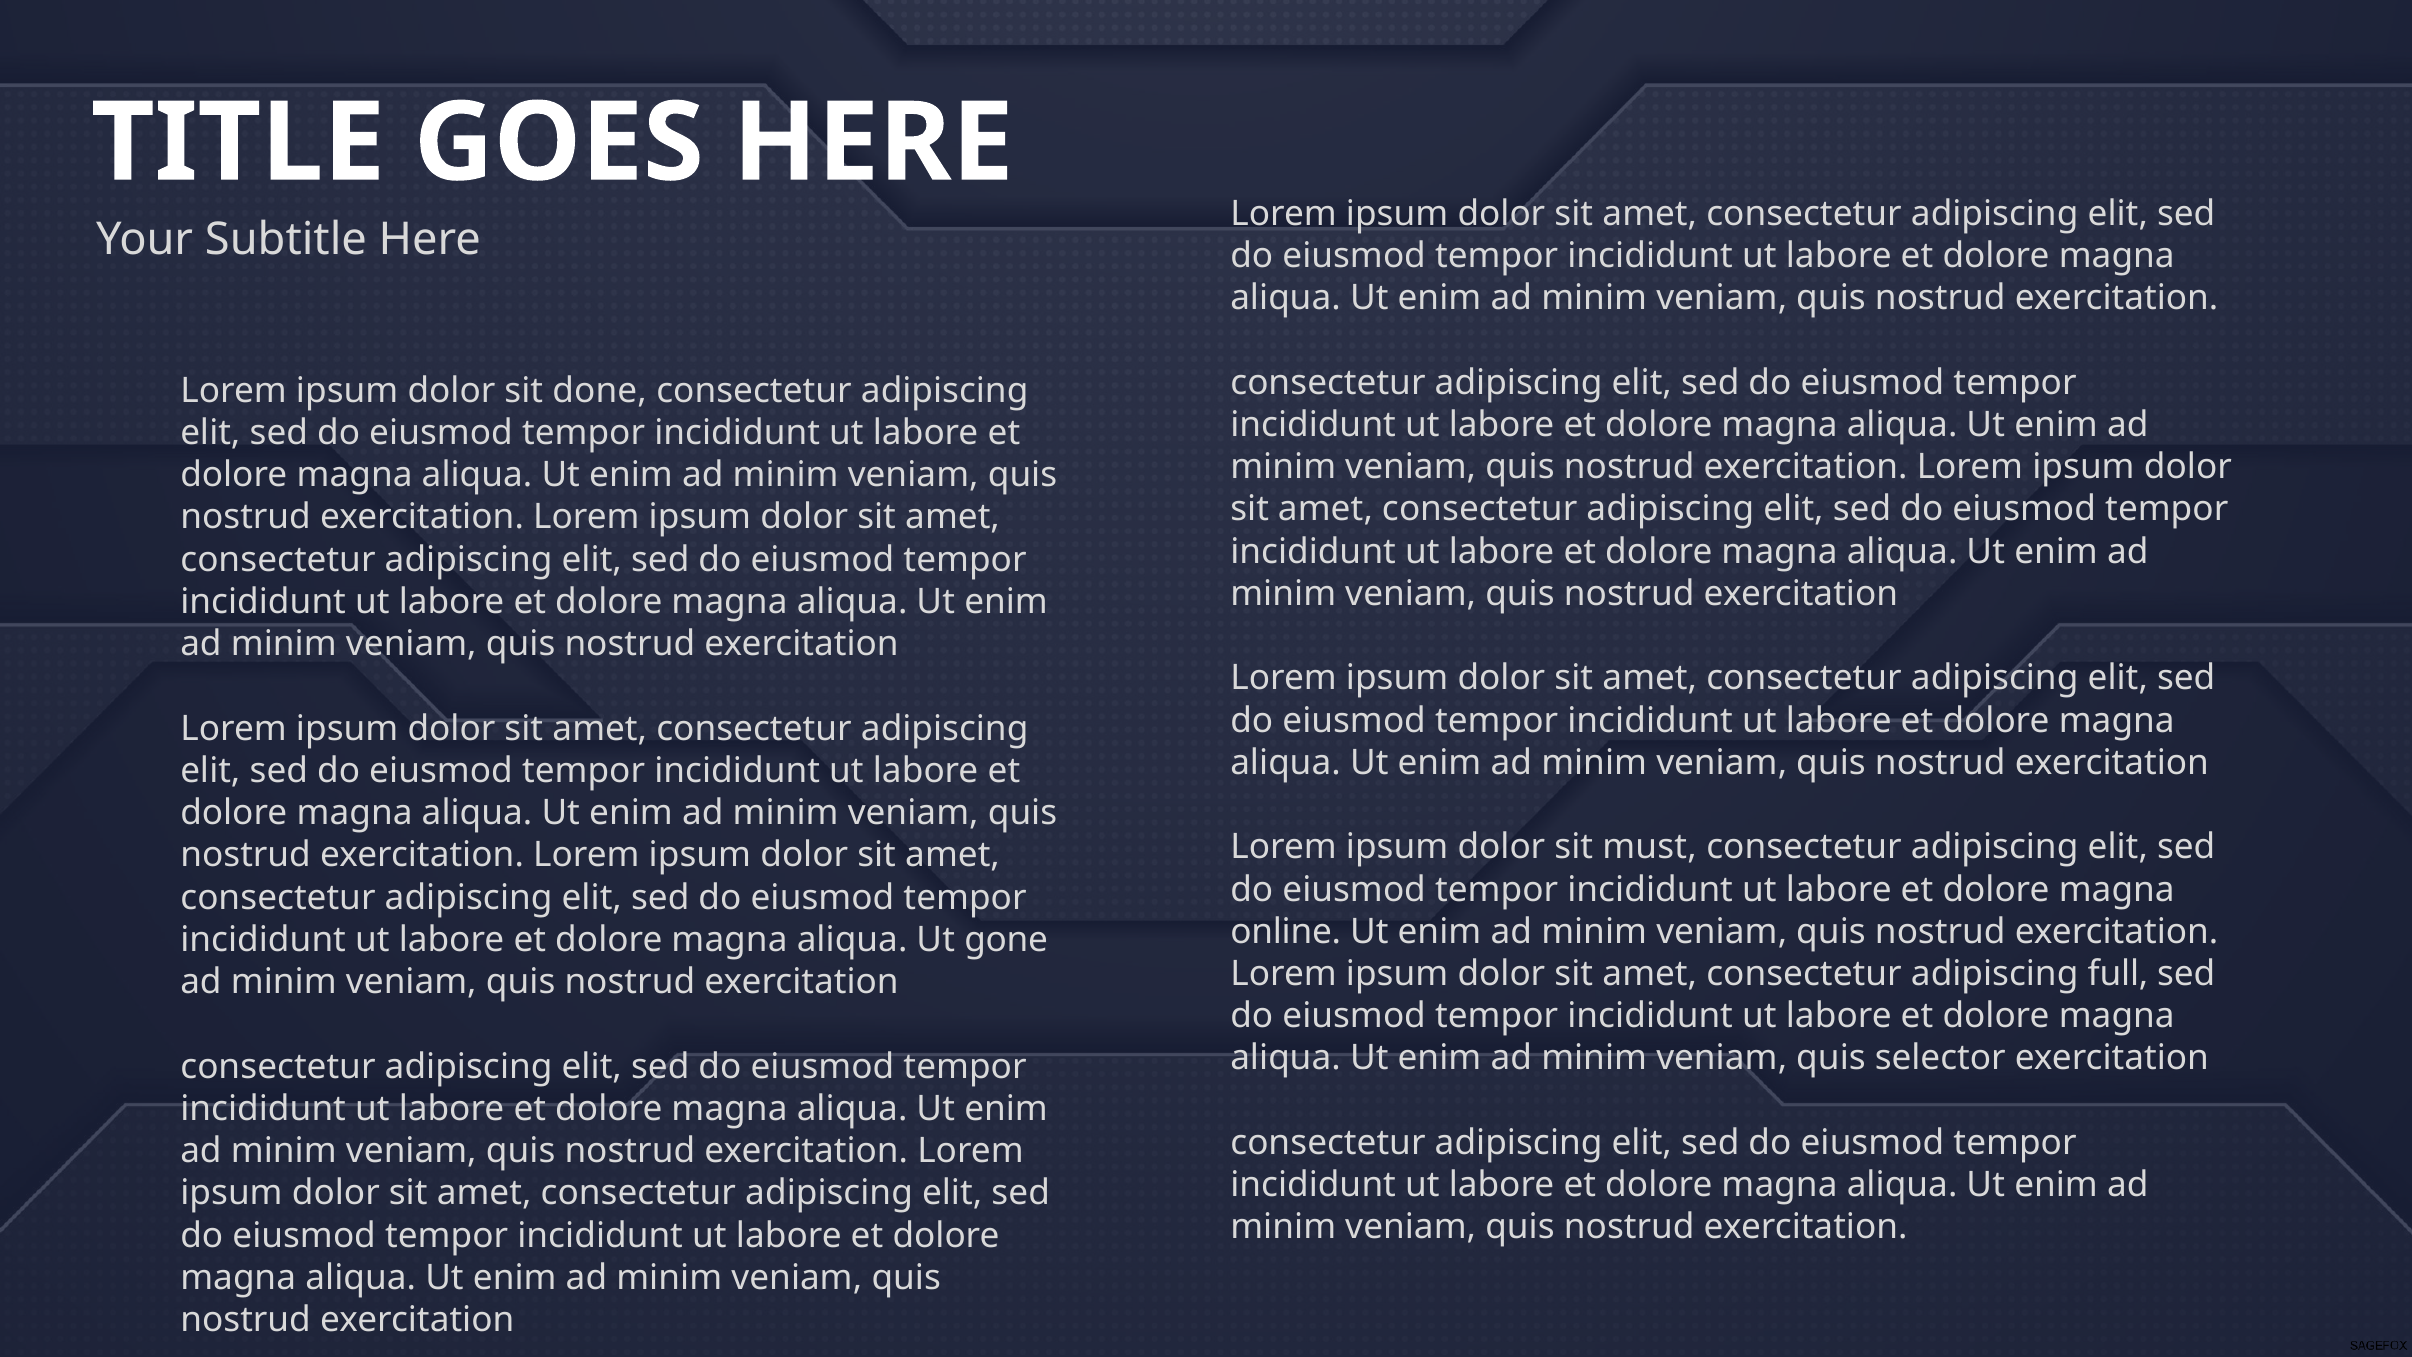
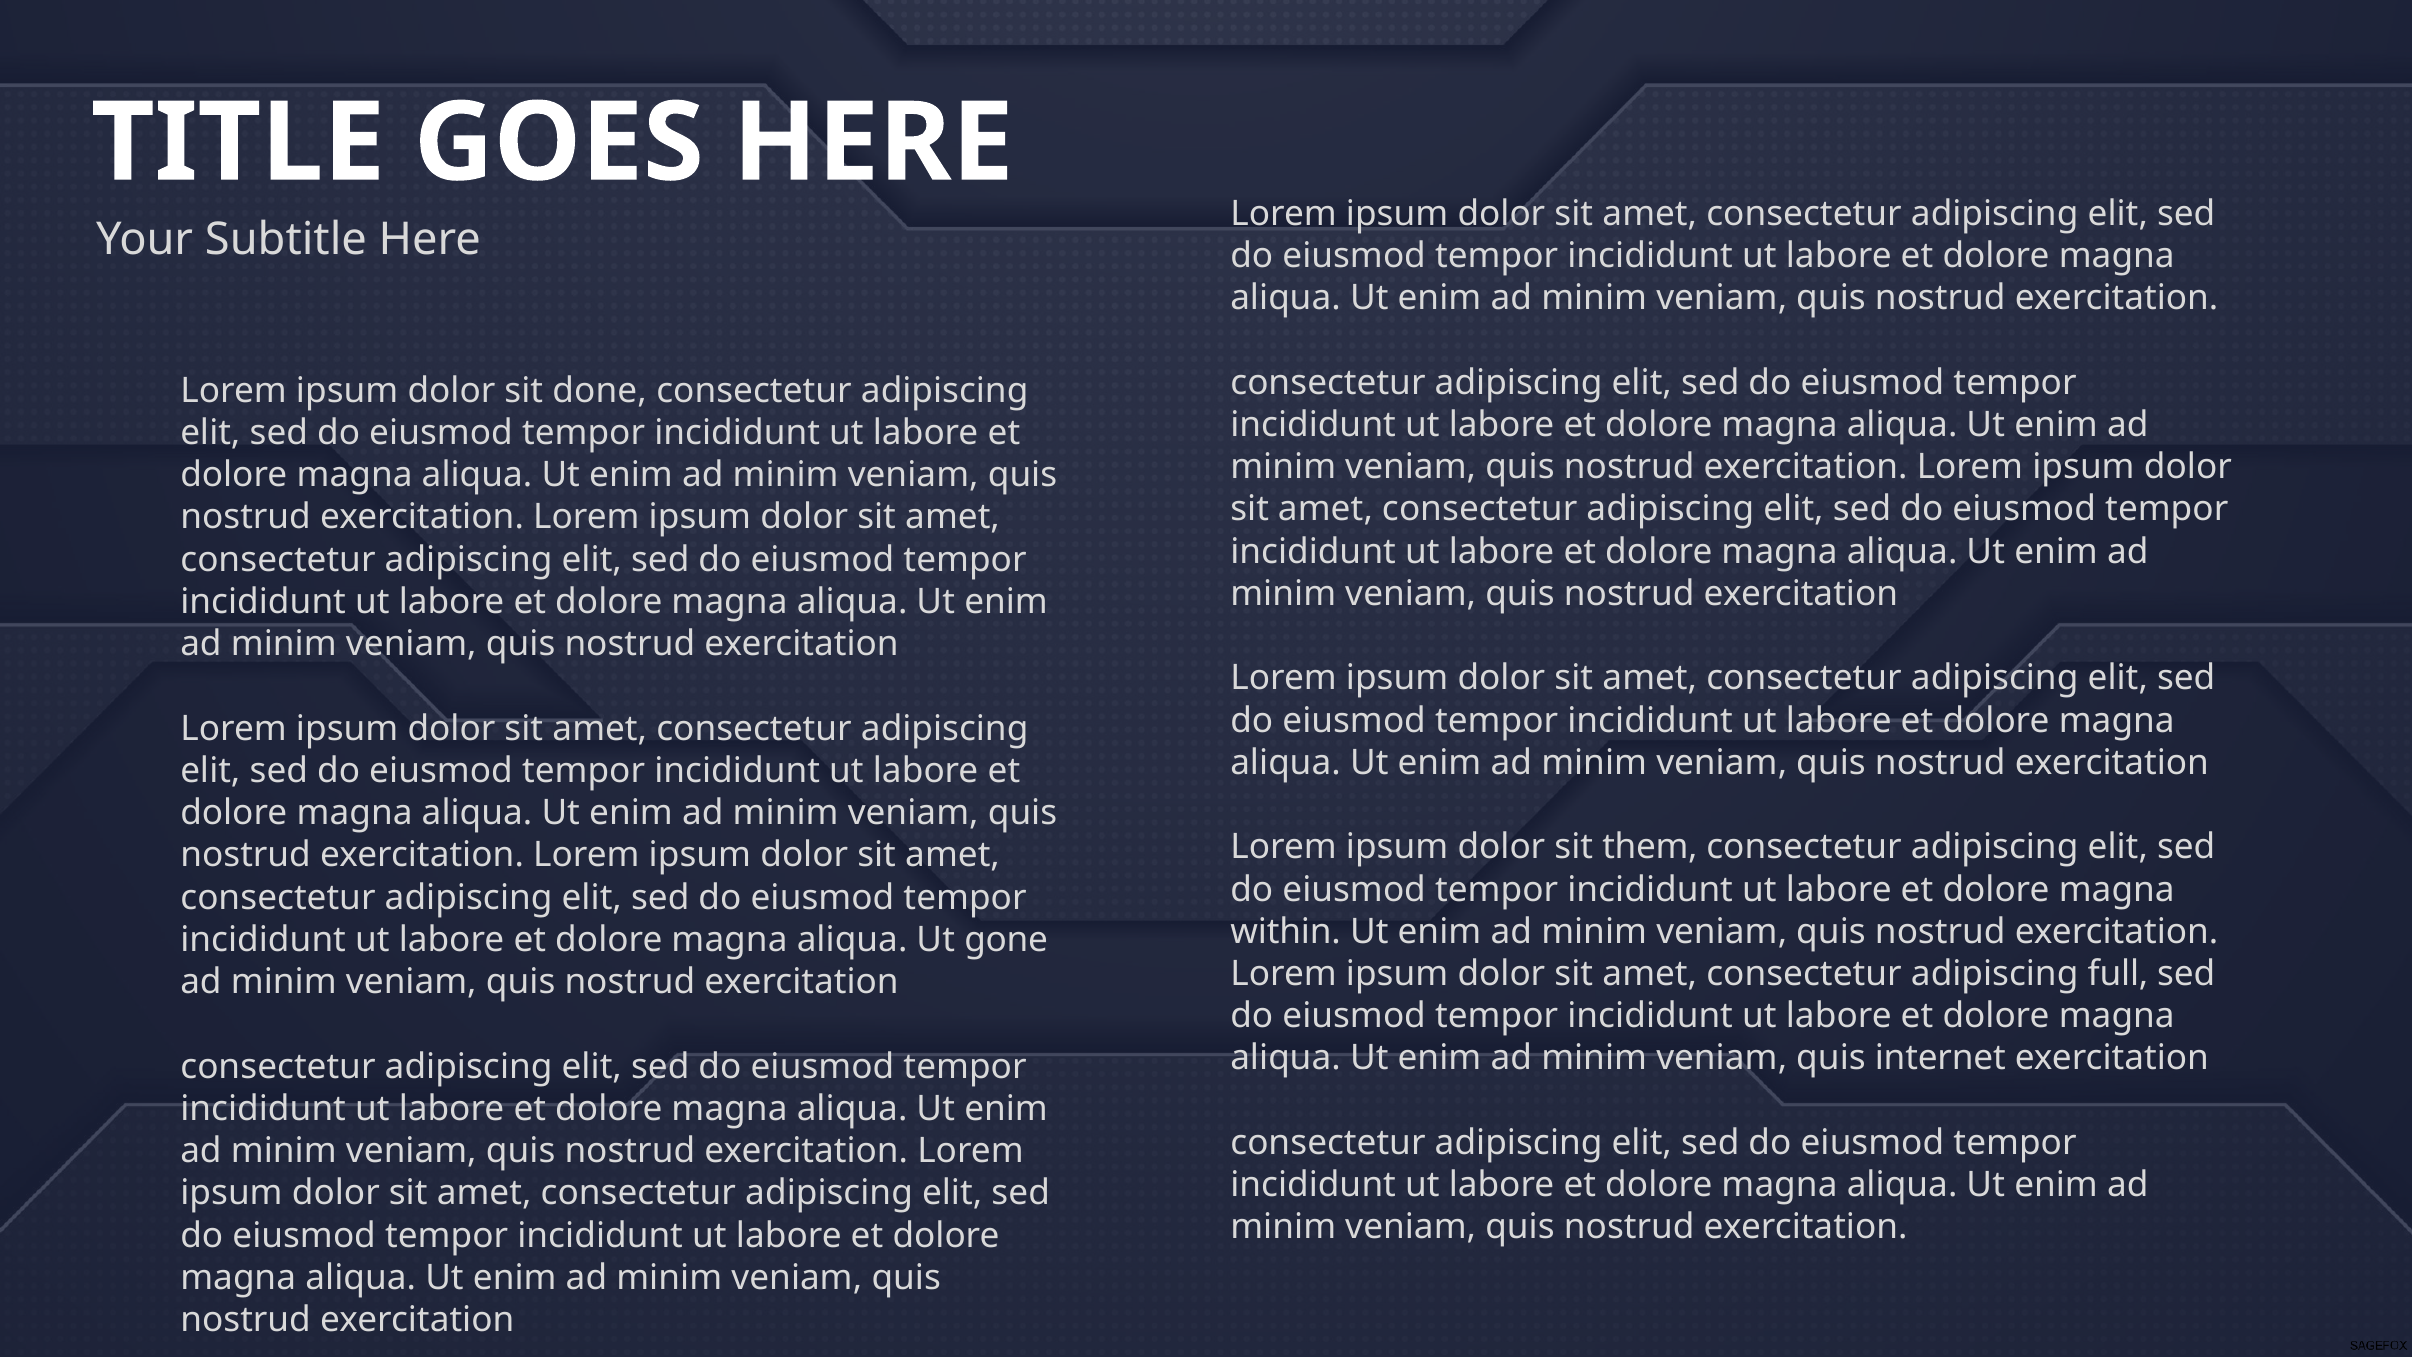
must: must -> them (1650, 847)
online: online -> within (1286, 931)
selector: selector -> internet (1940, 1058)
